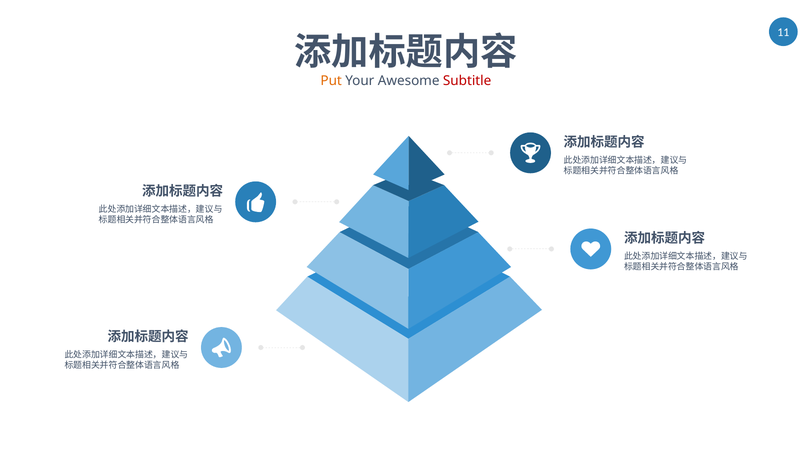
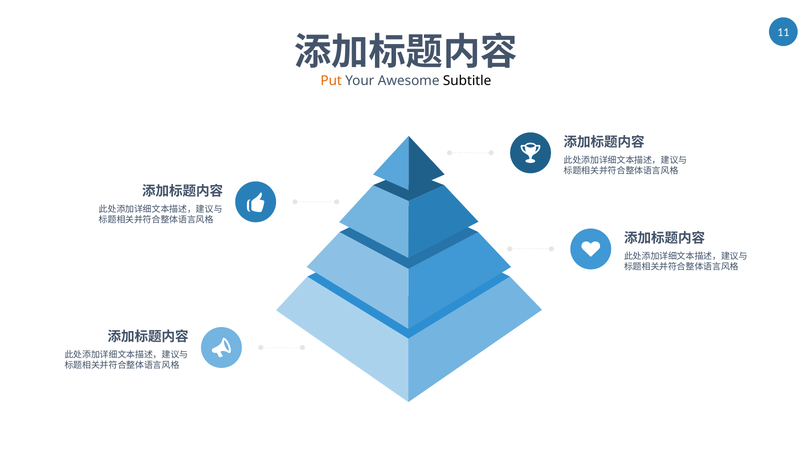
Subtitle colour: red -> black (467, 81)
